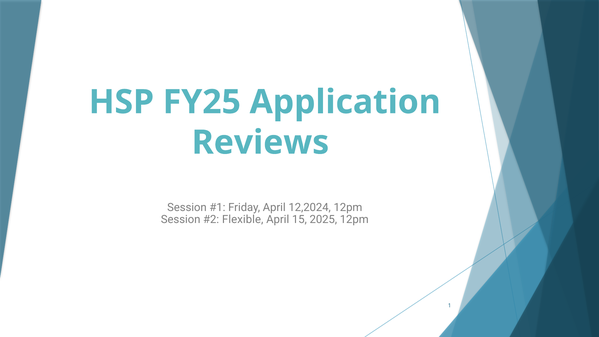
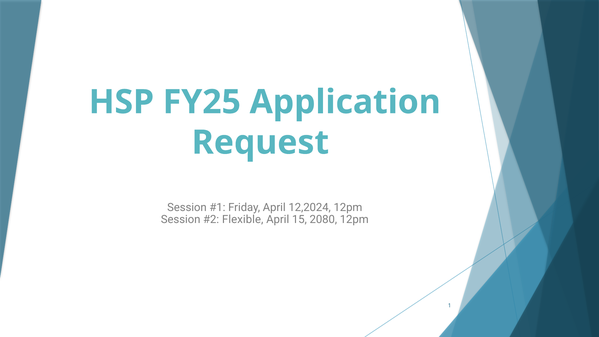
Reviews: Reviews -> Request (260, 143)
2025: 2025 -> 2080 (323, 219)
